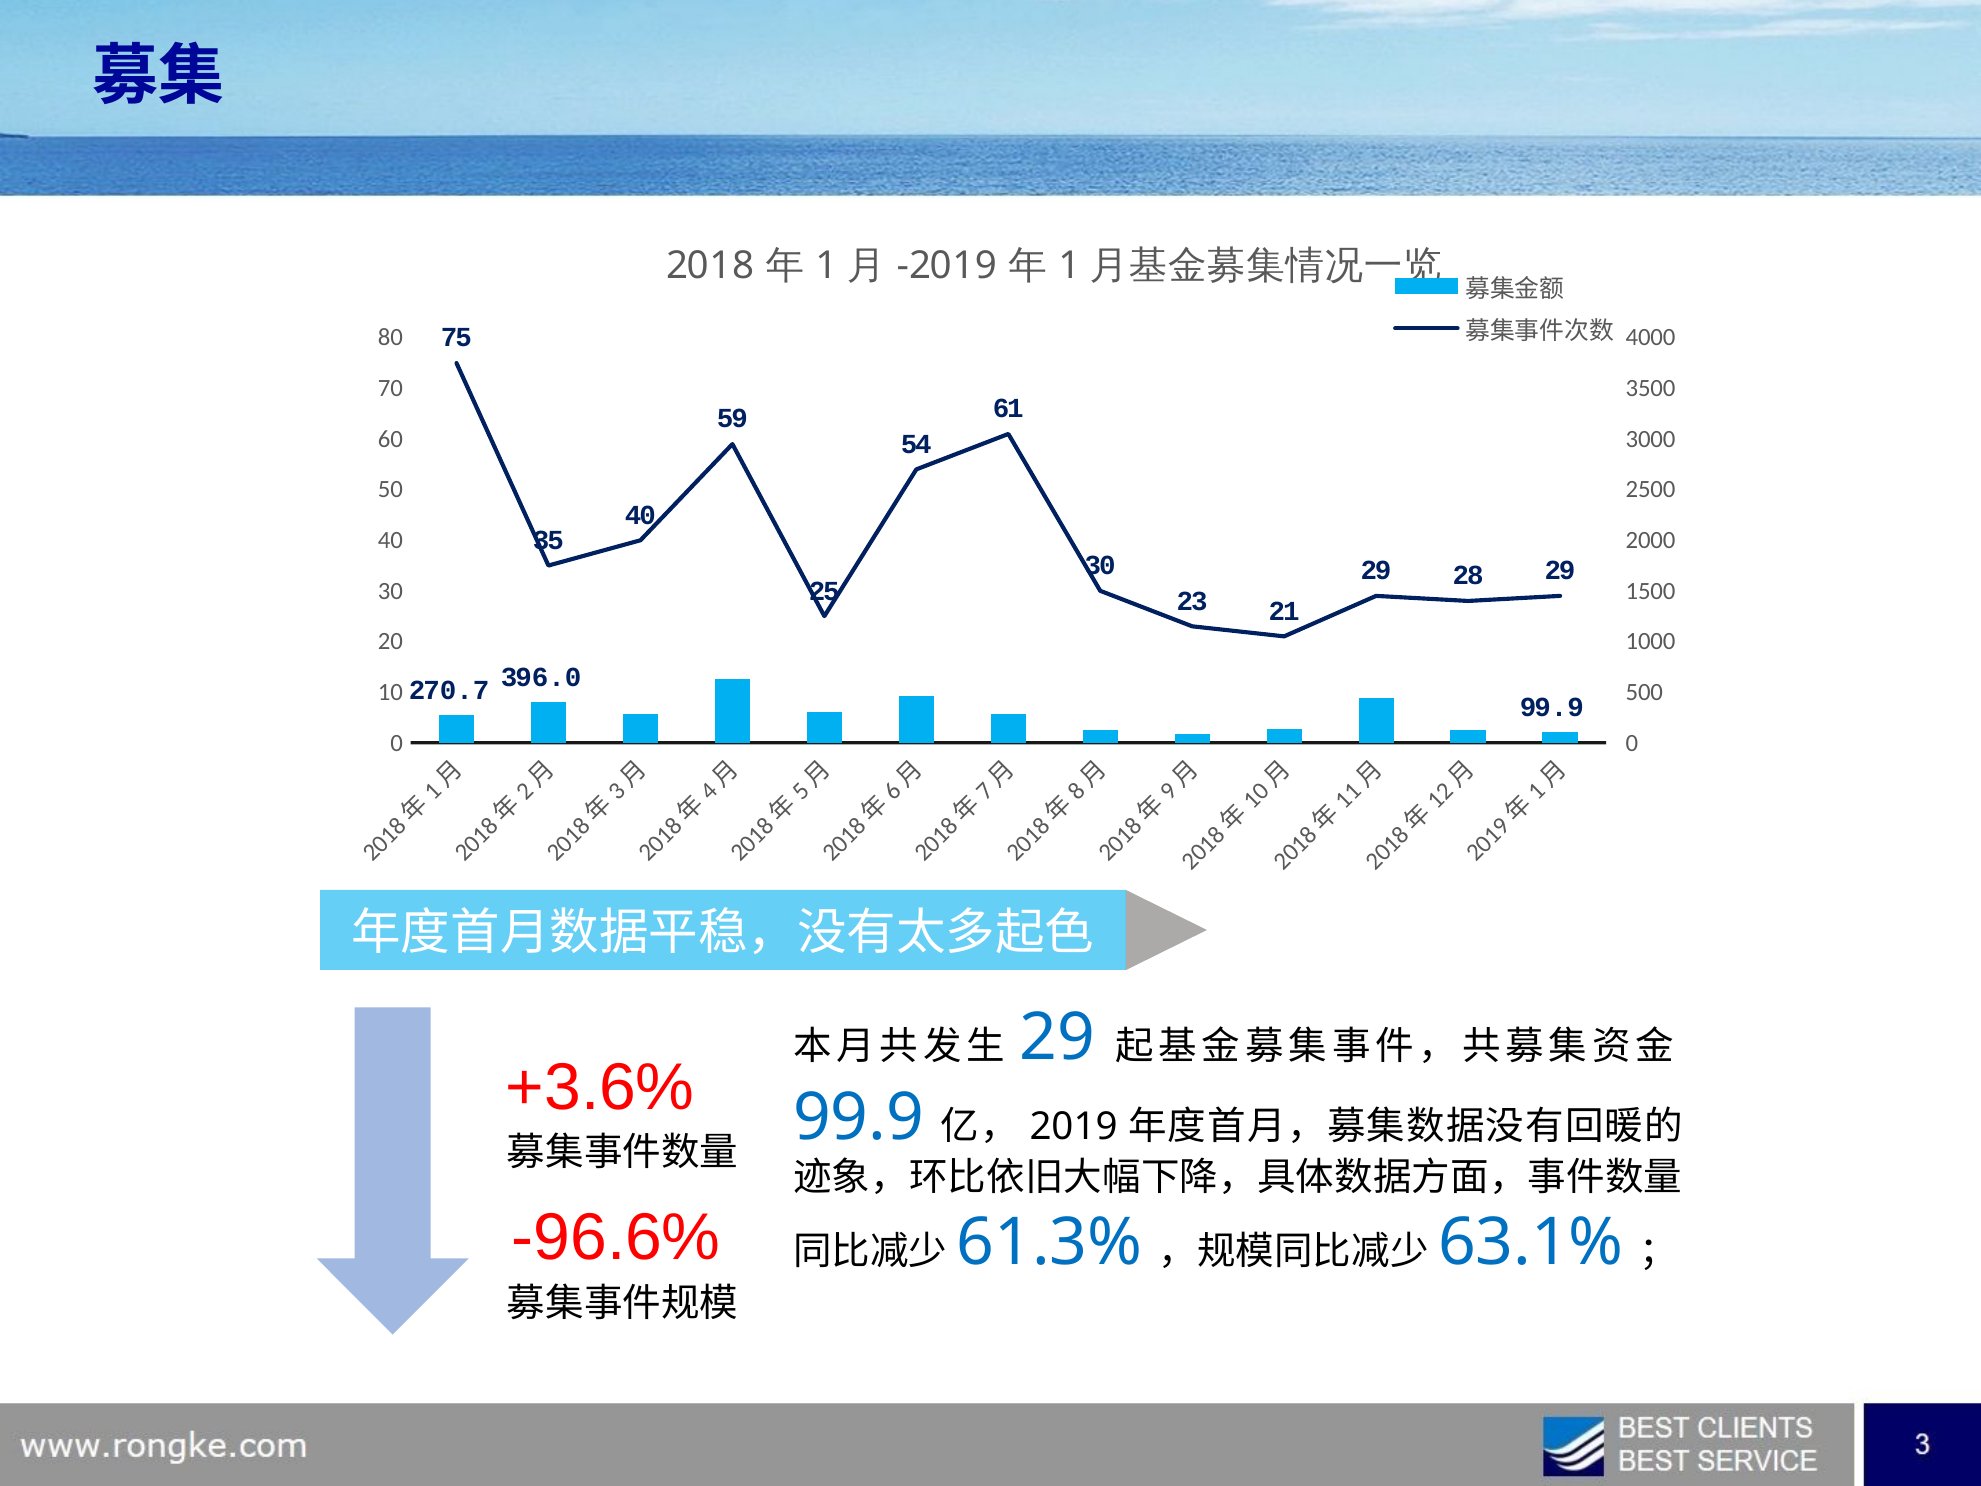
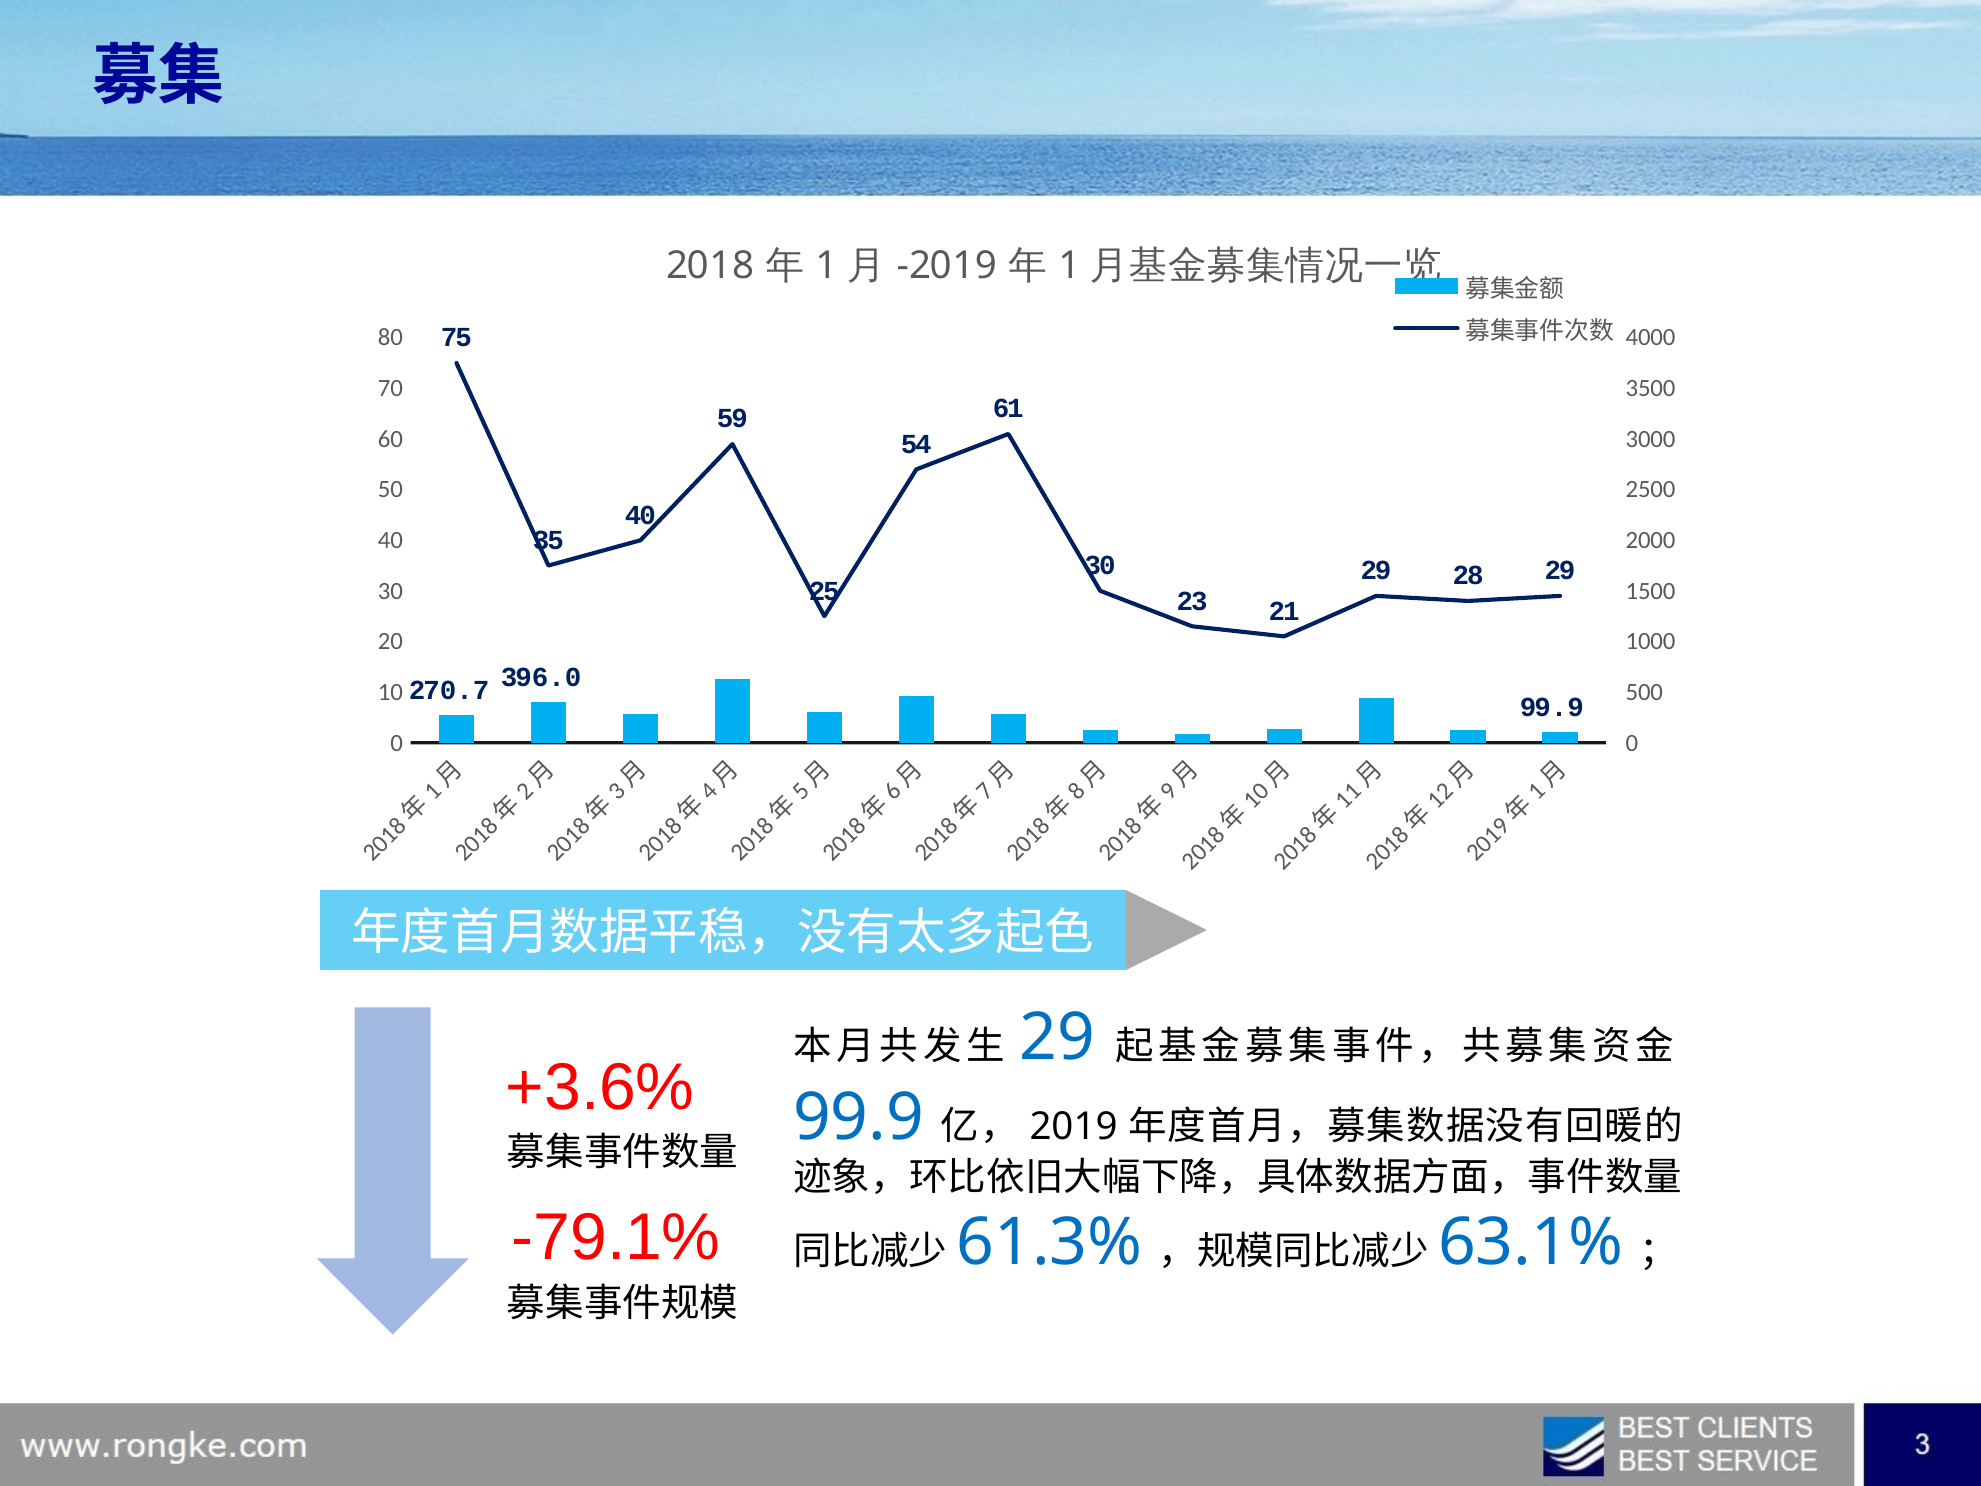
-96.6%: -96.6% -> -79.1% (616, 1238)
